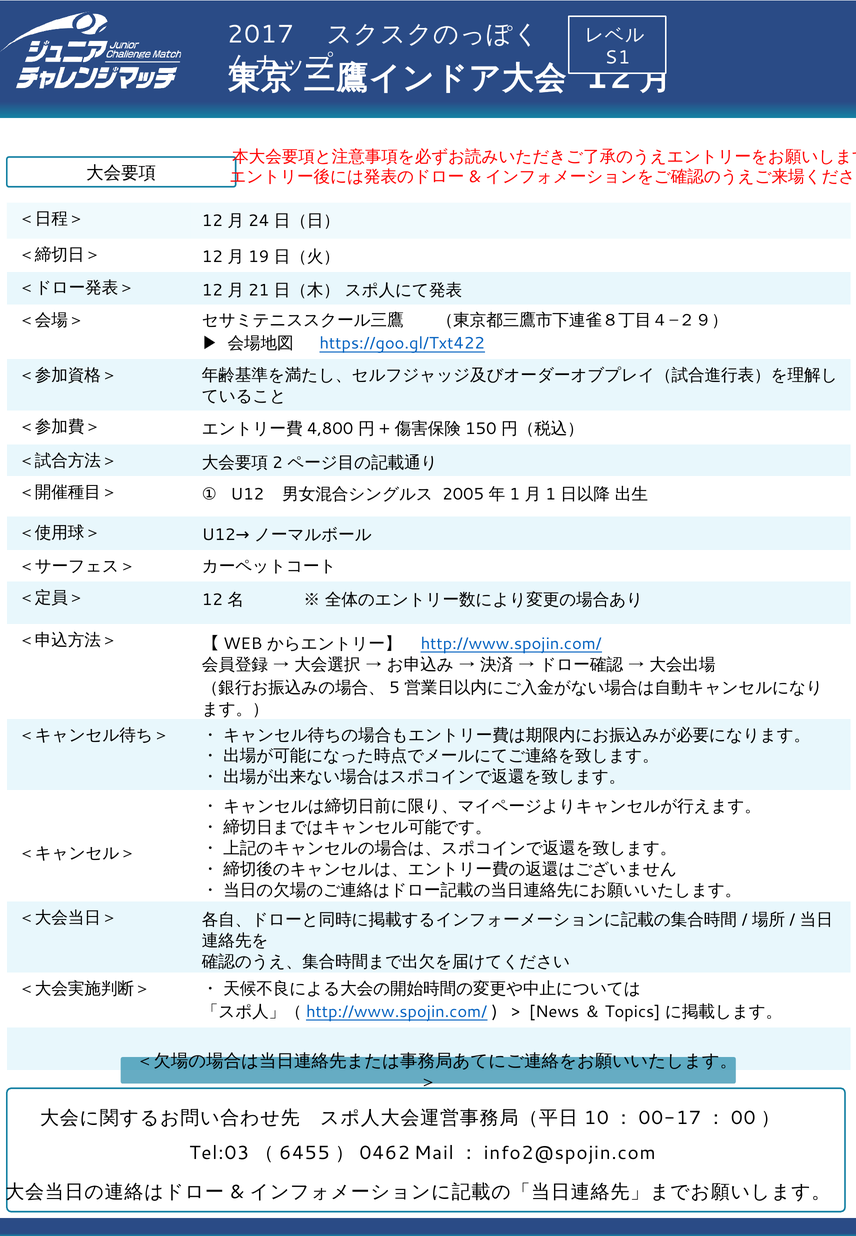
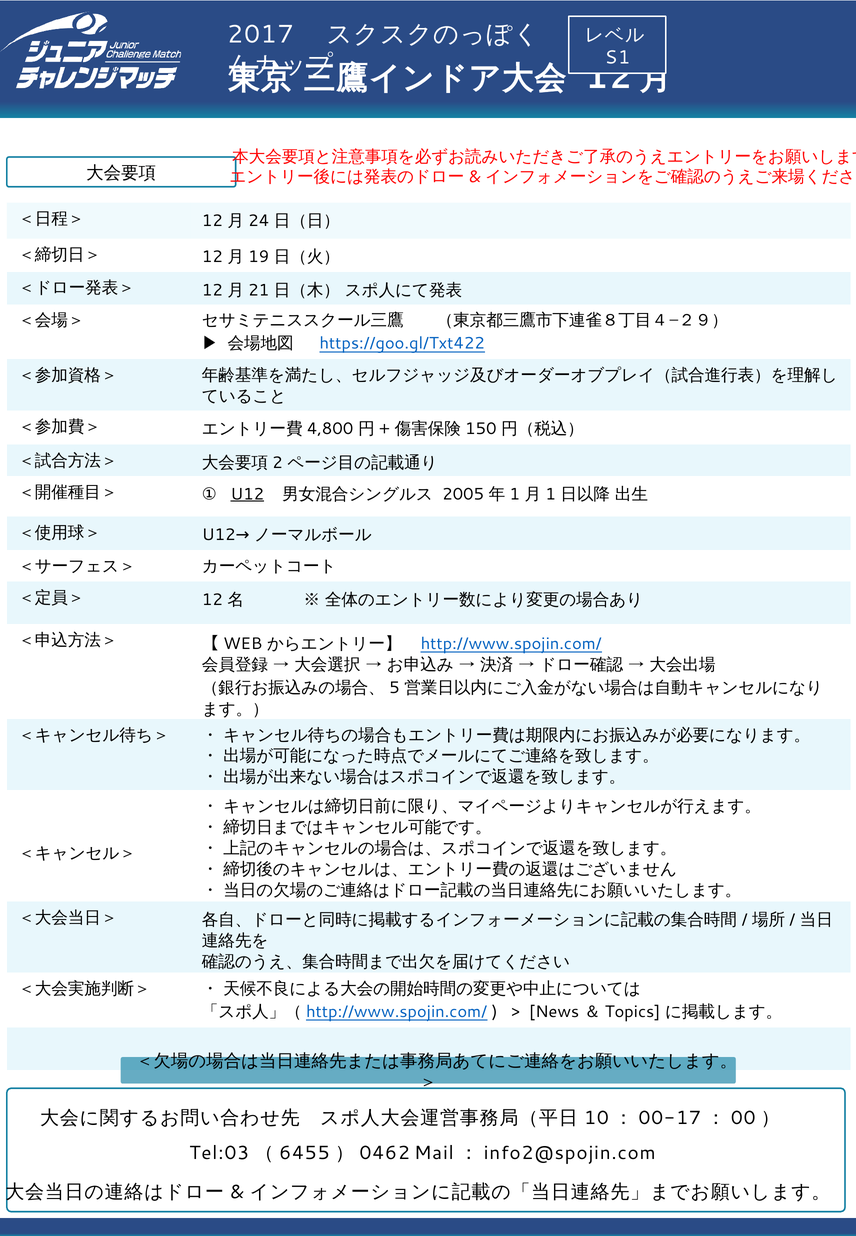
U12 underline: none -> present (247, 494)
